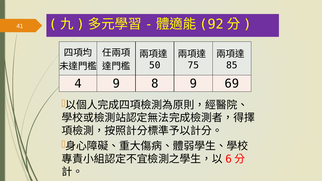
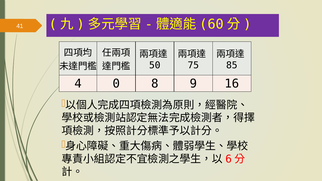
92: 92 -> 60 (212, 24)
4 9: 9 -> 0 (116, 84)
69: 69 -> 16 (232, 84)
